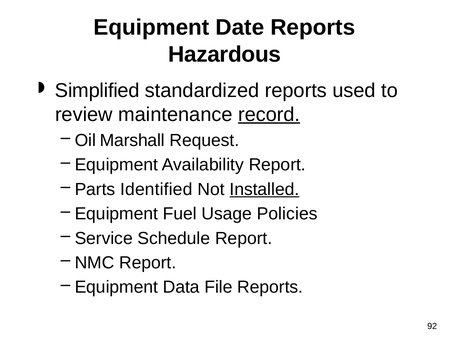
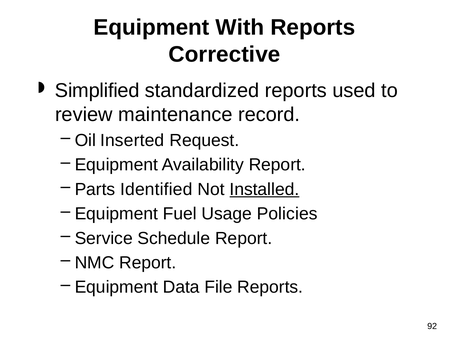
Date: Date -> With (240, 27)
Hazardous: Hazardous -> Corrective (224, 54)
record underline: present -> none (269, 114)
Marshall: Marshall -> Inserted (132, 140)
